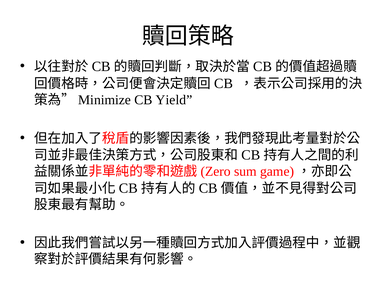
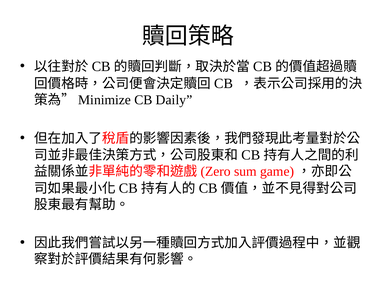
Yield: Yield -> Daily (174, 100)
